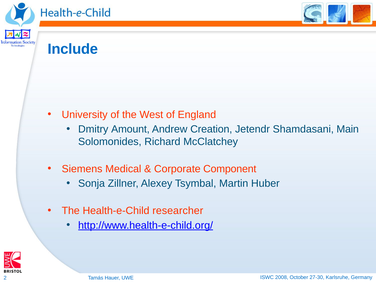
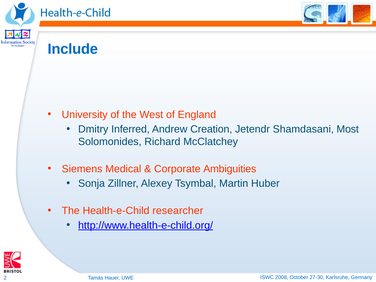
Amount: Amount -> Inferred (130, 129)
Main: Main -> Most (348, 129)
Component: Component -> Ambiguities (230, 169)
